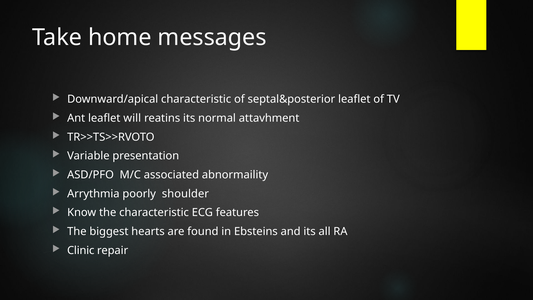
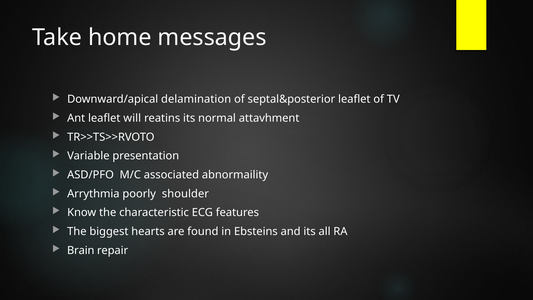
Downward/apical characteristic: characteristic -> delamination (196, 99)
Clinic: Clinic -> Brain (81, 250)
